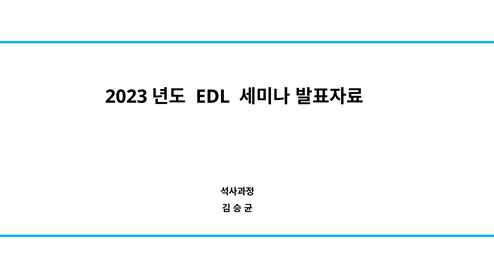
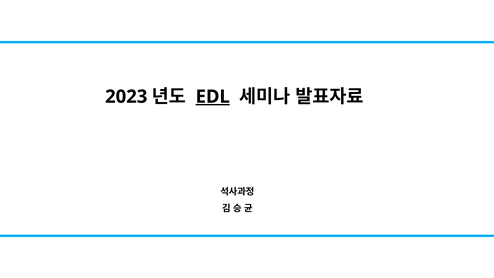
EDL underline: none -> present (213, 97)
